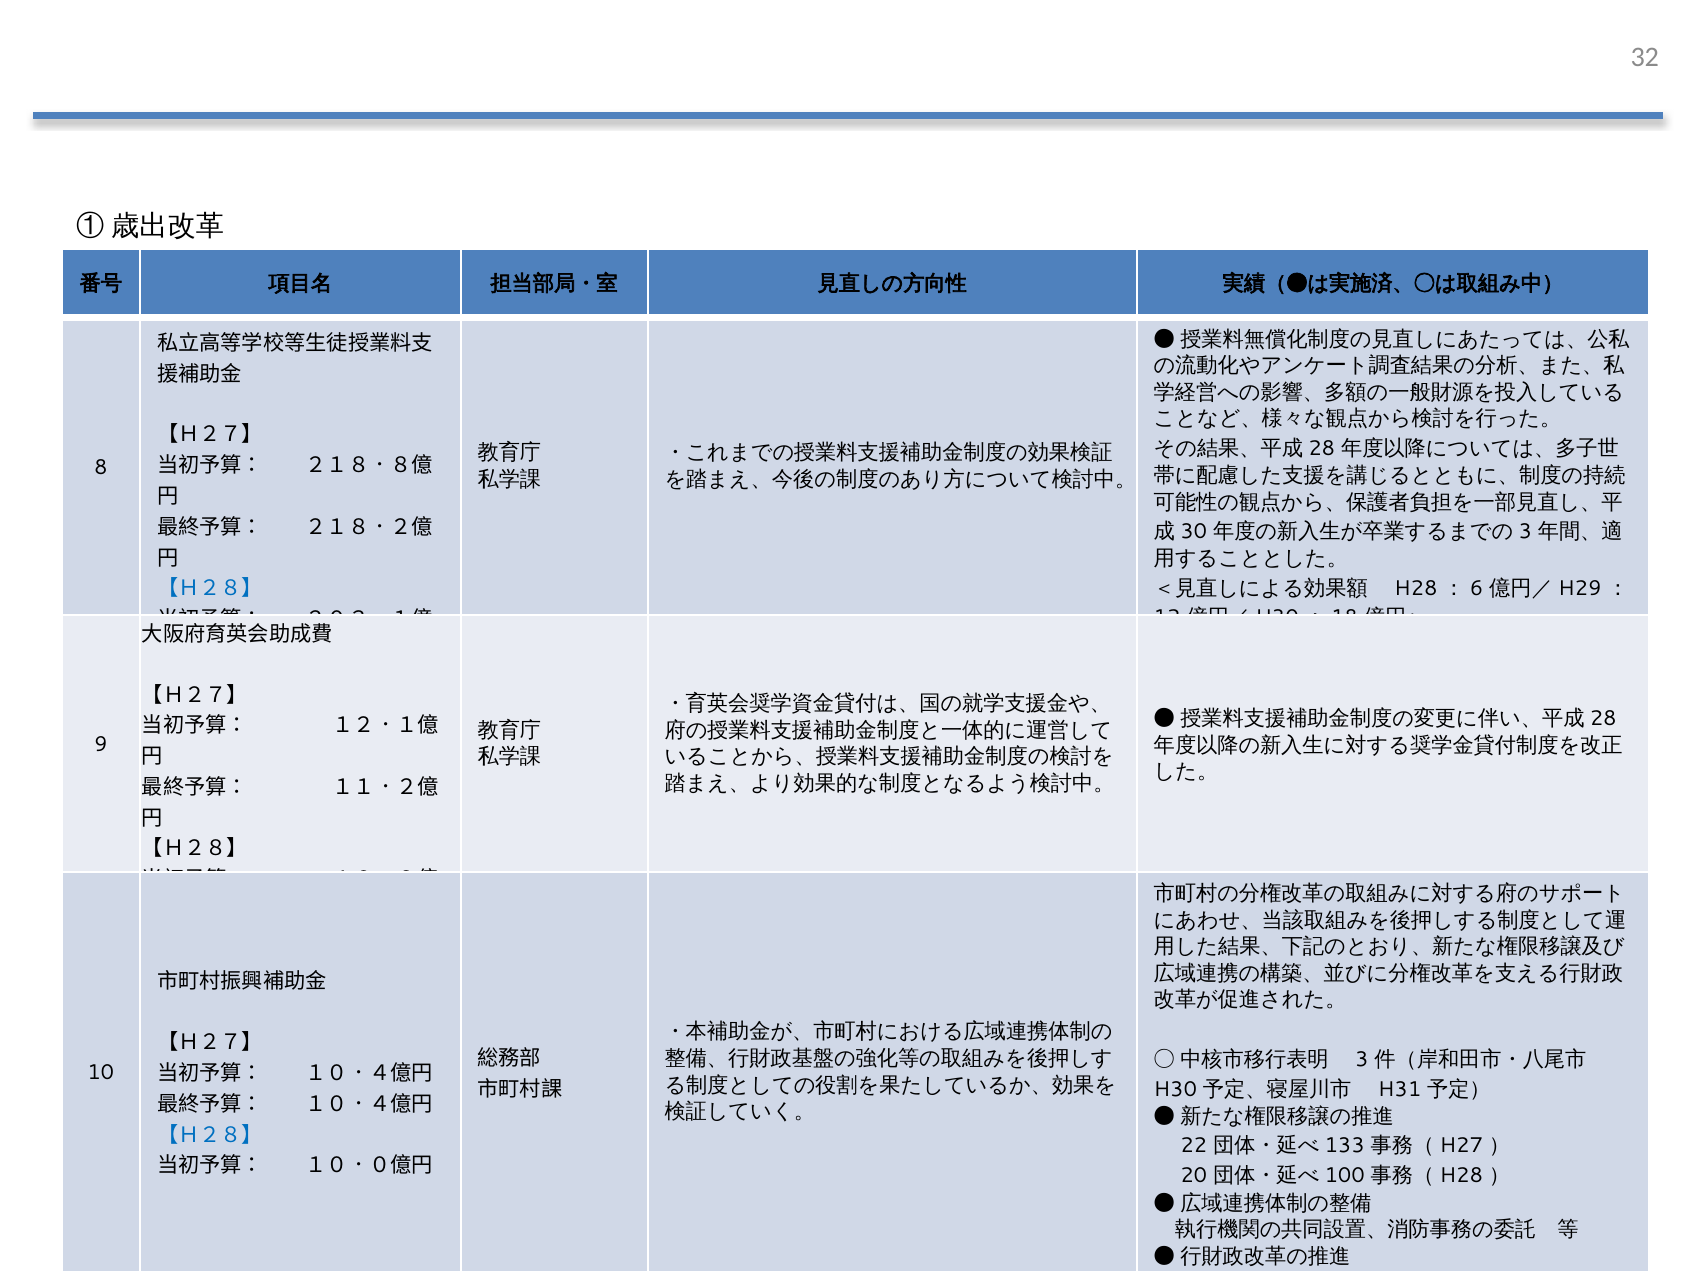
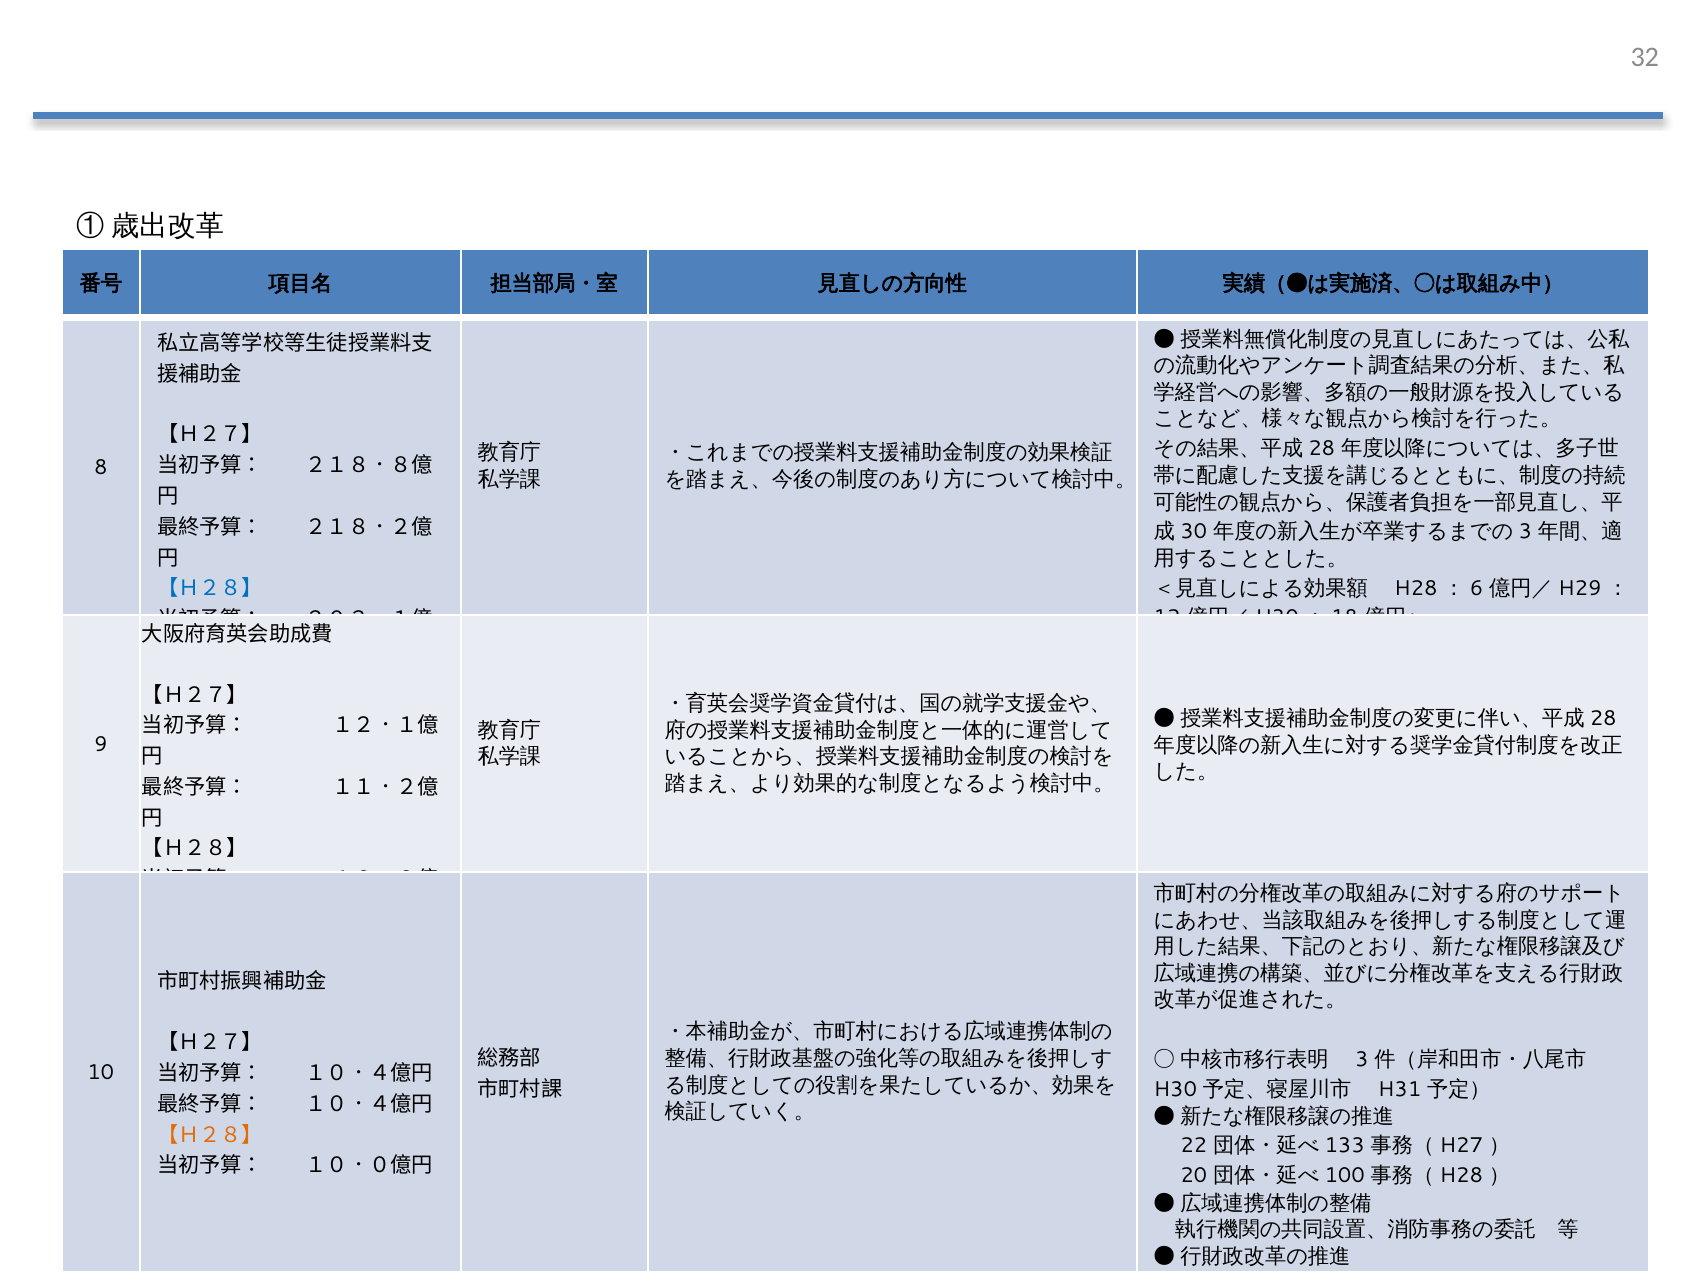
【Ｈ２８】 colour: blue -> orange (210, 1135)
